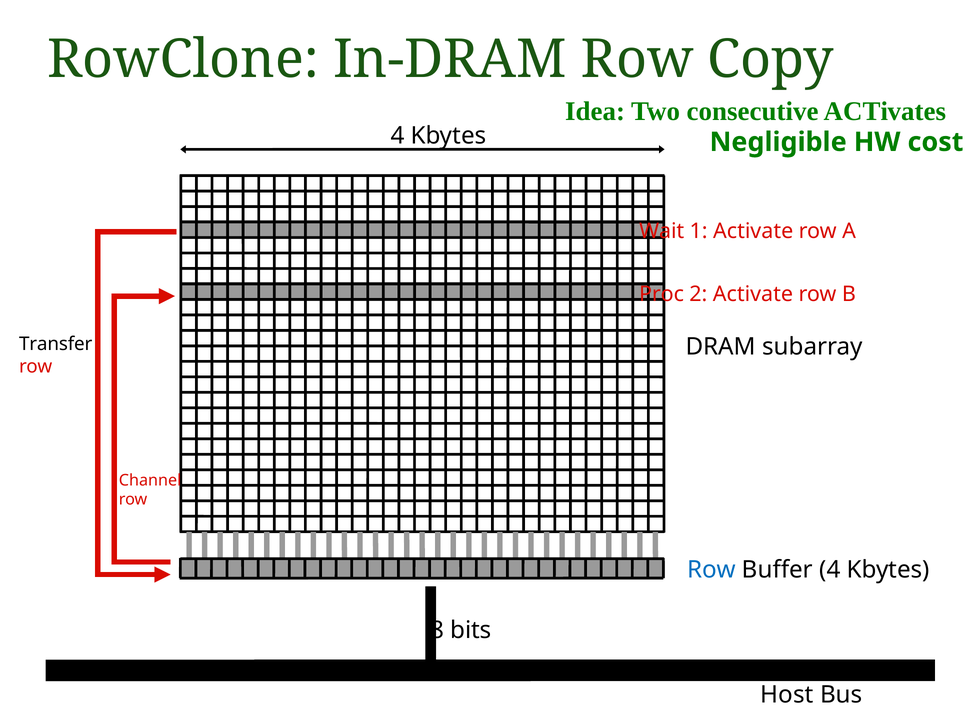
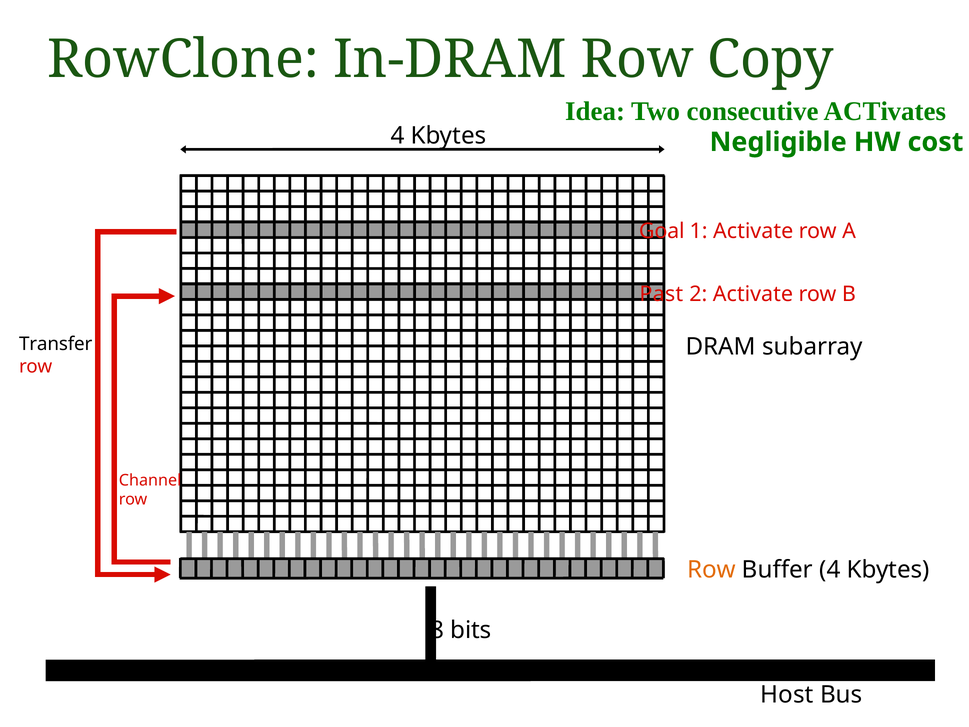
Wait: Wait -> Goal (662, 231)
Proc: Proc -> Past (661, 294)
Row colour: blue -> orange (712, 570)
